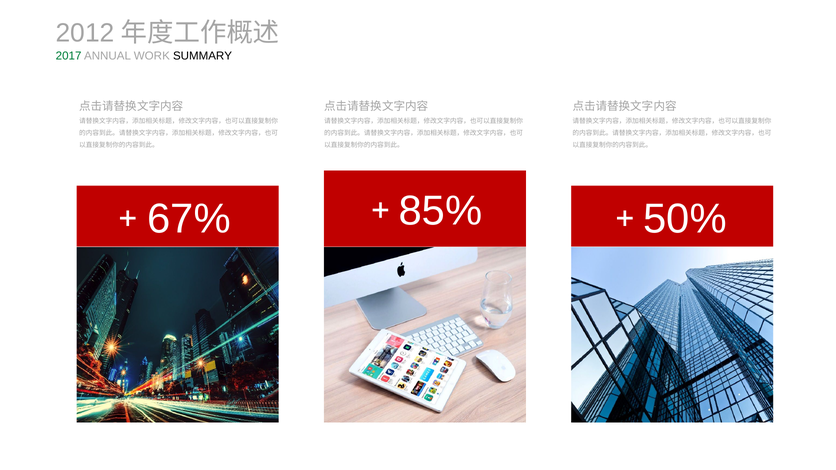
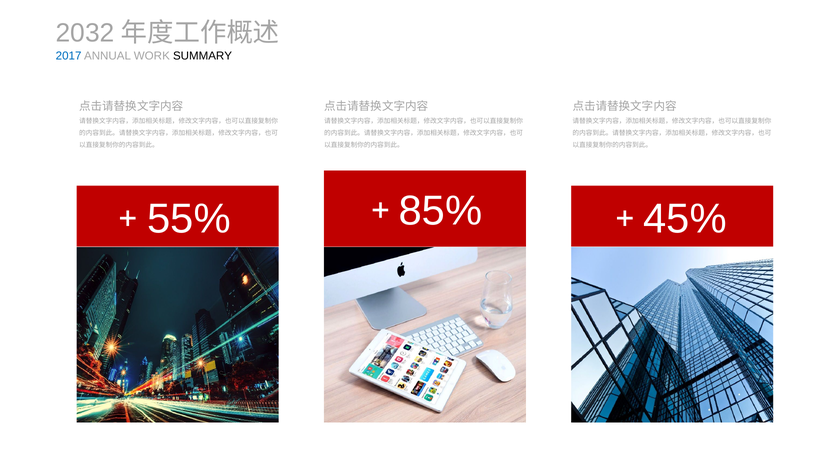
2012: 2012 -> 2032 (85, 33)
2017 colour: green -> blue (69, 56)
67%: 67% -> 55% (189, 219)
50%: 50% -> 45% (685, 219)
